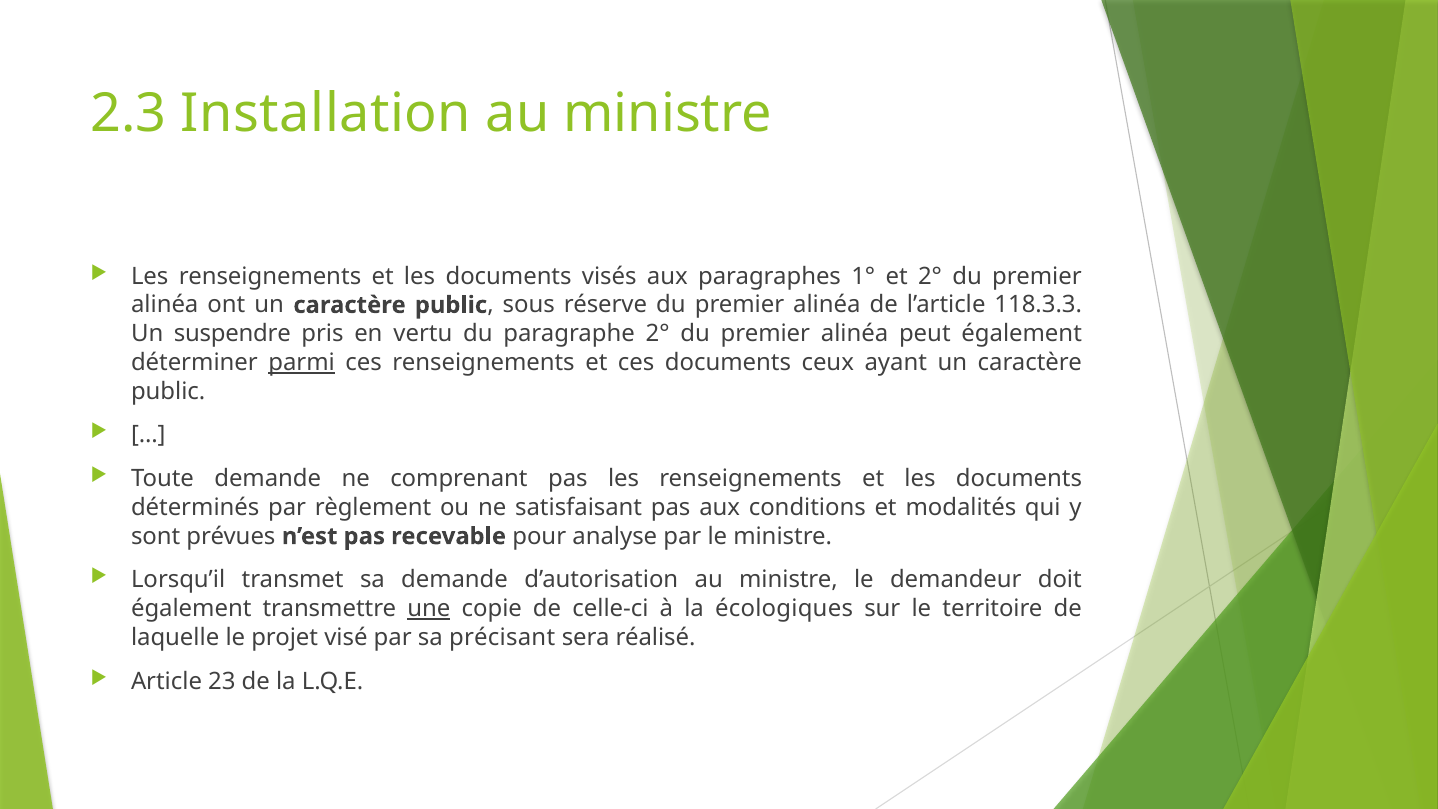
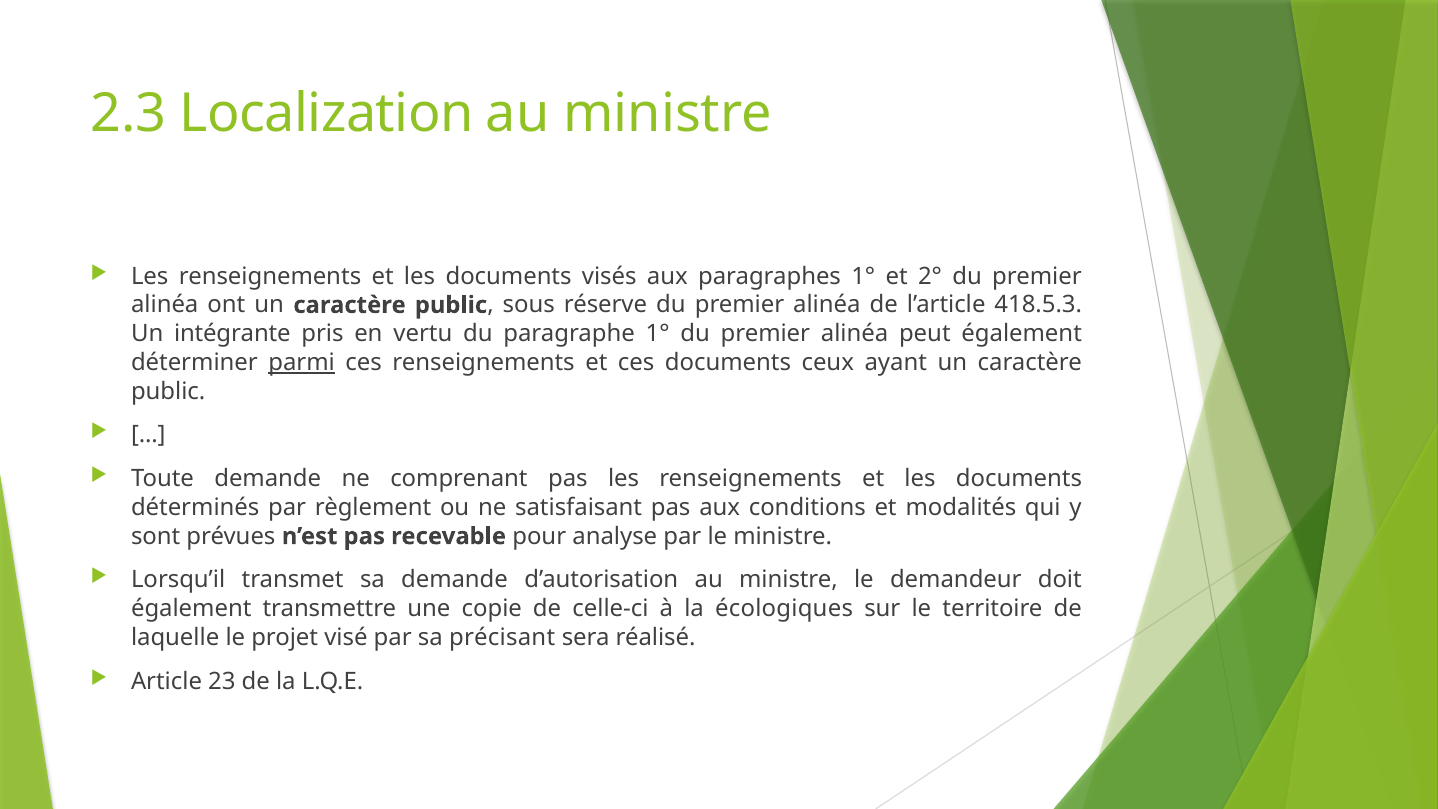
Installation: Installation -> Localization (327, 113)
118.3.3: 118.3.3 -> 418.5.3 (1038, 305)
suspendre: suspendre -> intégrante (232, 334)
paragraphe 2°: 2° -> 1° (658, 334)
une underline: present -> none (429, 609)
